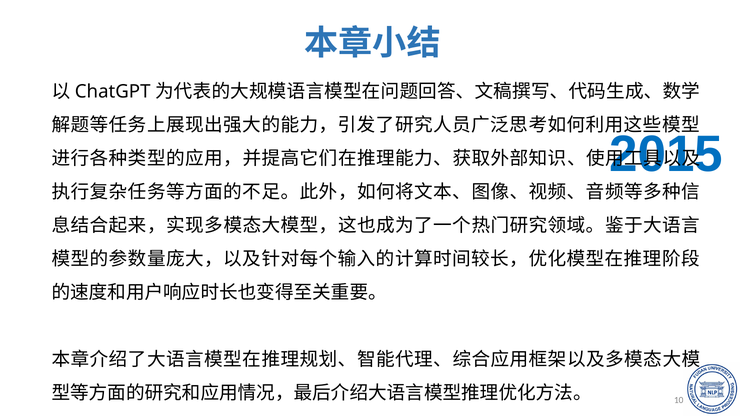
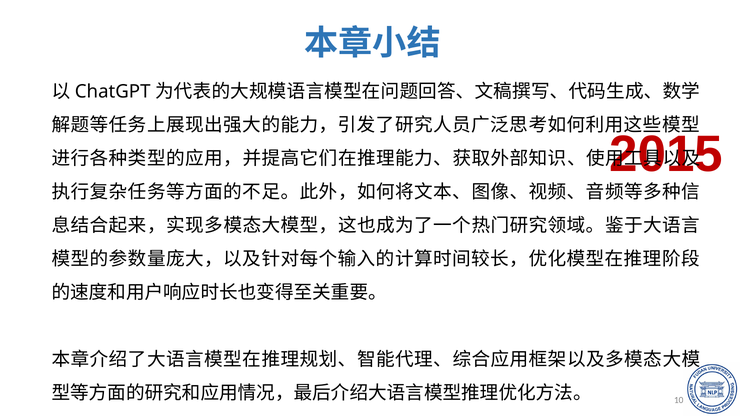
2015 colour: blue -> red (666, 154)
